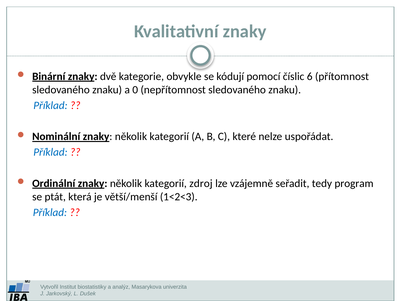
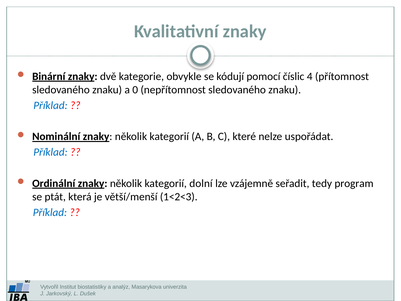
6: 6 -> 4 (310, 76)
zdroj: zdroj -> dolní (201, 183)
